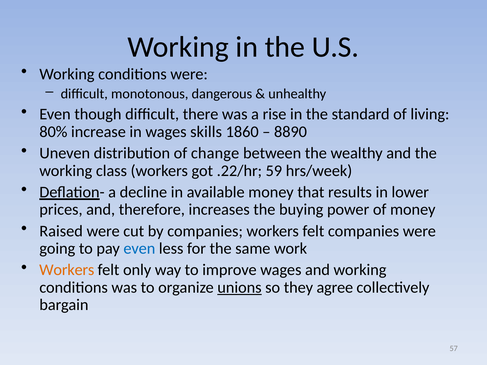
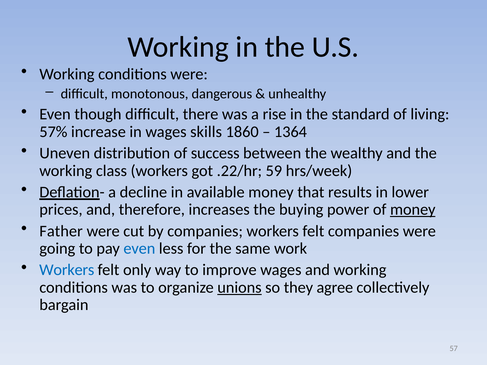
80%: 80% -> 57% (53, 132)
8890: 8890 -> 1364 (291, 132)
change: change -> success (215, 153)
money underline: none -> present (413, 210)
Raised: Raised -> Father (61, 231)
Workers colour: orange -> blue (67, 270)
